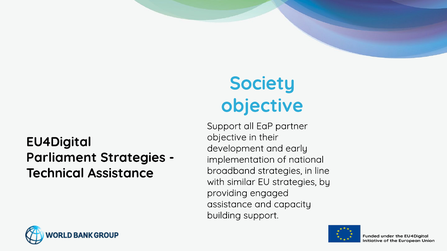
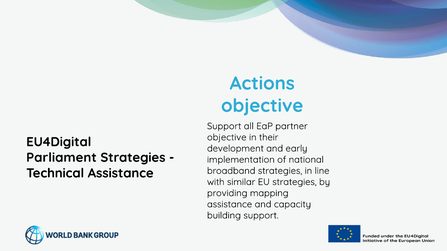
Society: Society -> Actions (262, 84)
engaged: engaged -> mapping (269, 193)
